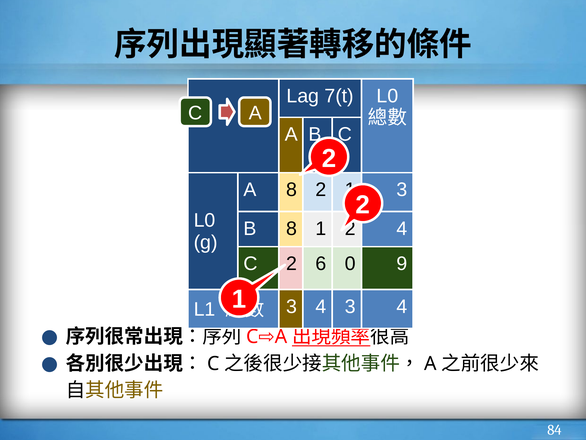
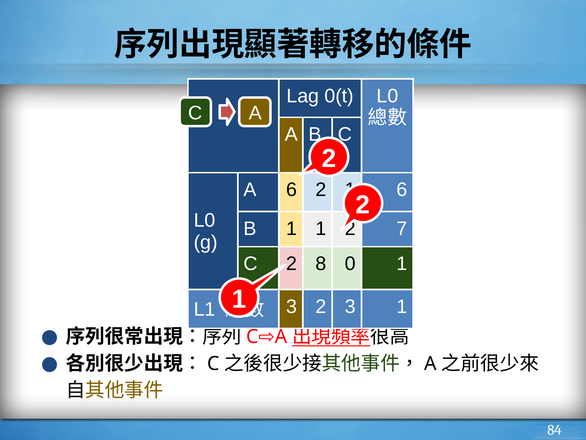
7(t: 7(t -> 0(t (339, 96)
A 8: 8 -> 6 (292, 190)
3: 3 -> 6 (402, 190)
B 8: 8 -> 1 (292, 228)
4: 4 -> 7 (402, 228)
6: 6 -> 8 (321, 263)
0 9: 9 -> 1 (402, 263)
4: 4 -> 2 (321, 306)
4: 4 -> 1 (402, 306)
